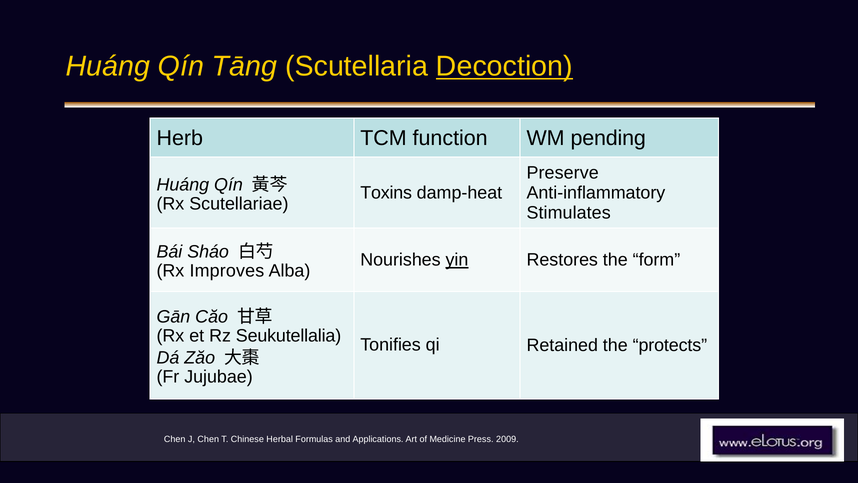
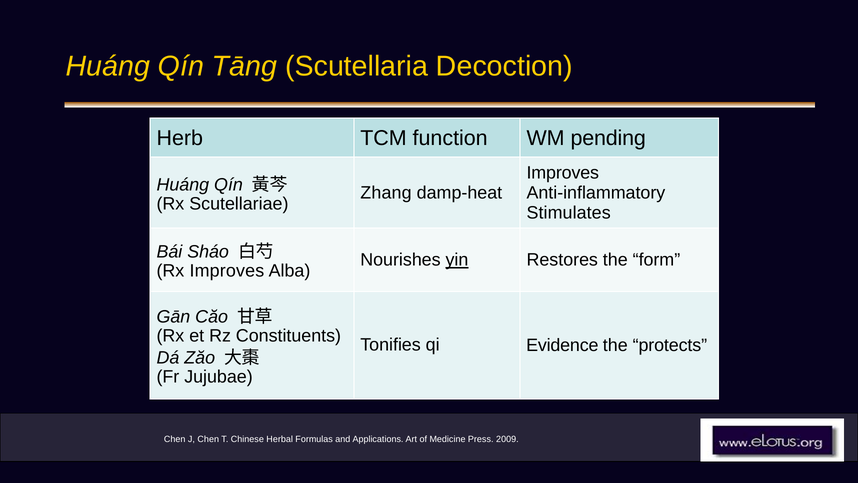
Decoction underline: present -> none (504, 66)
Preserve: Preserve -> Improves (563, 173)
Toxins: Toxins -> Zhang (386, 193)
Seukutellalia: Seukutellalia -> Constituents (288, 336)
Retained: Retained -> Evidence (562, 345)
